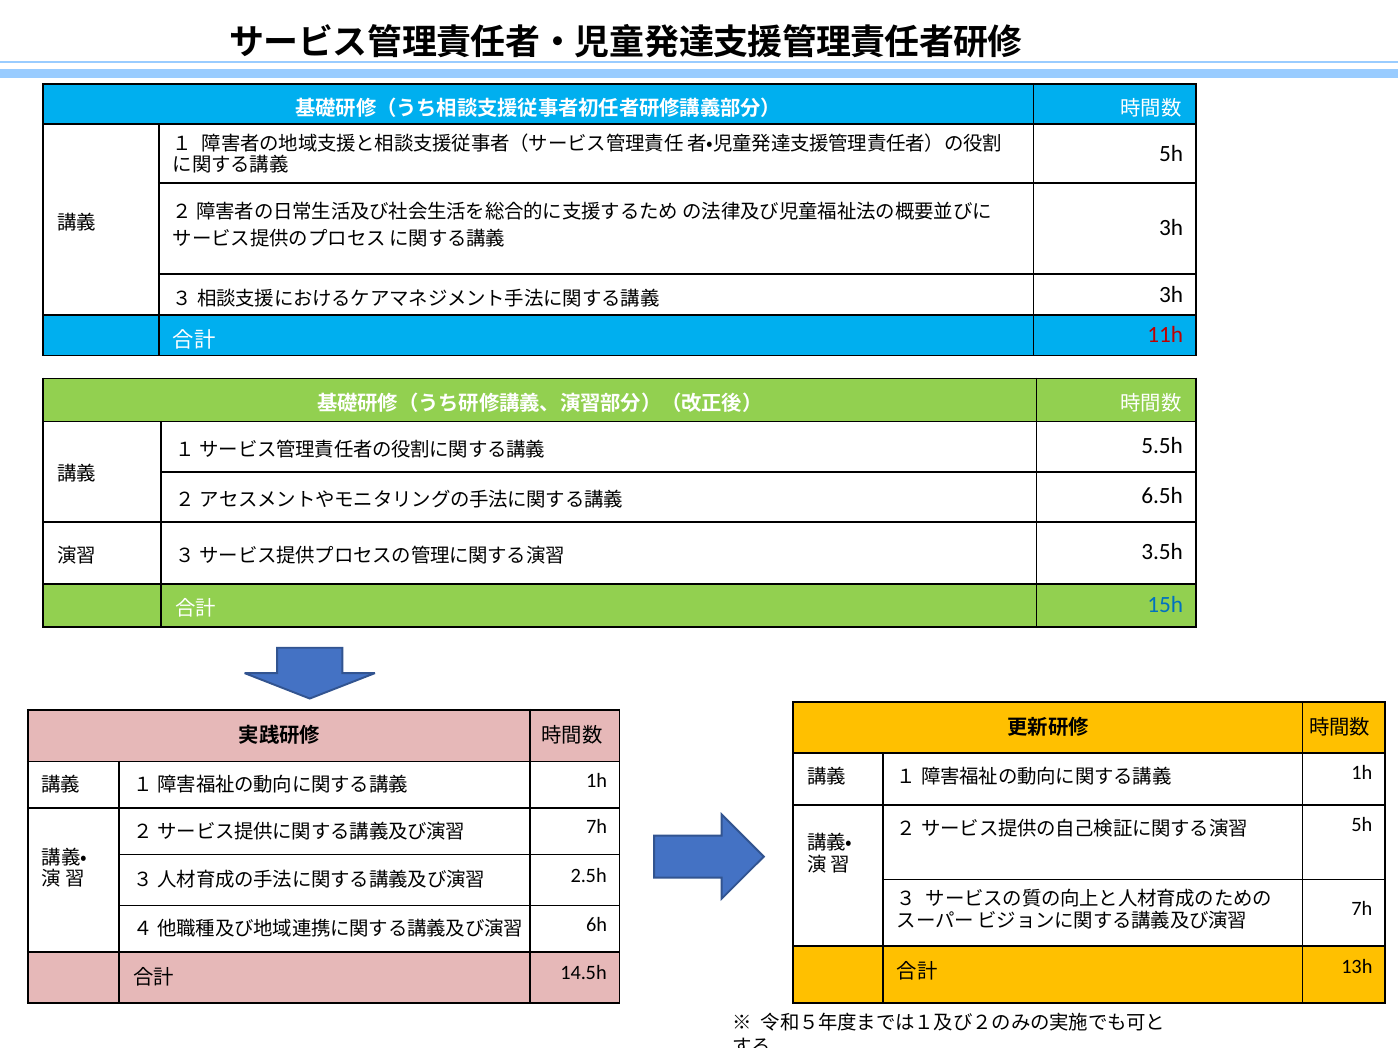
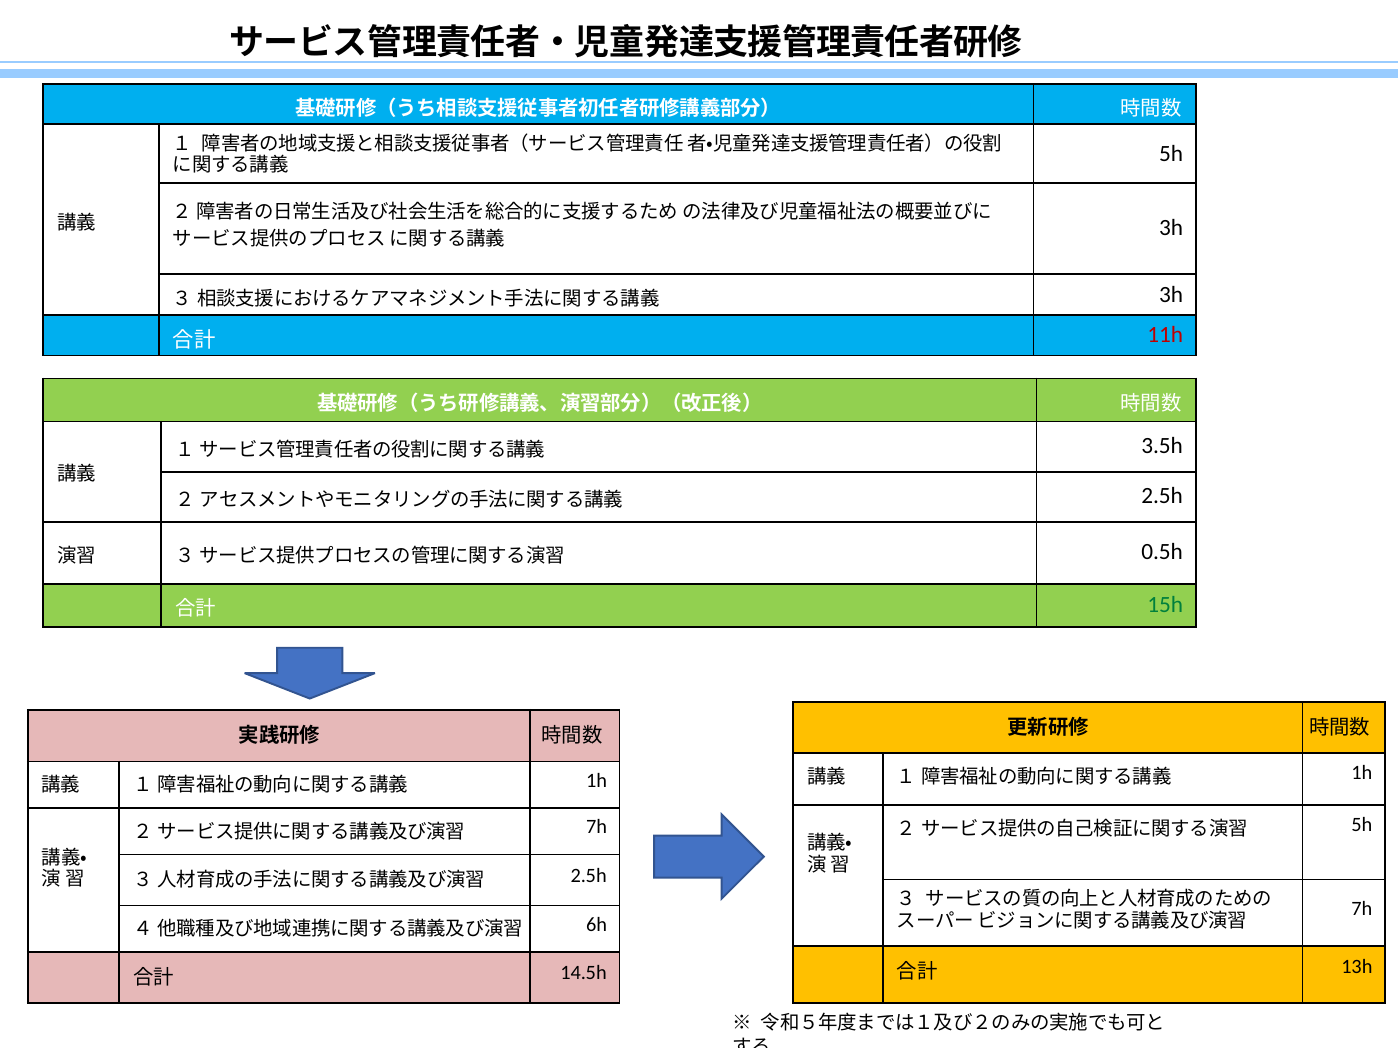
5.5h: 5.5h -> 3.5h (1162, 446)
6.5h: 6.5h -> 2.5h (1162, 496)
3.5h: 3.5h -> 0.5h (1162, 552)
15h colour: blue -> green (1165, 605)
